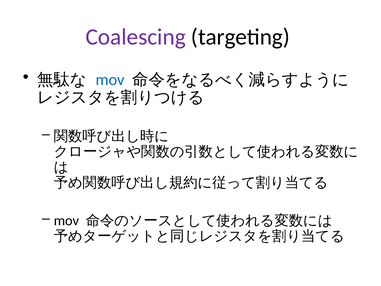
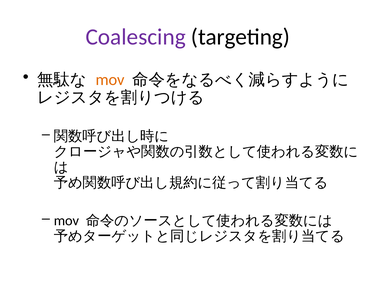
mov colour: blue -> orange (110, 80)
